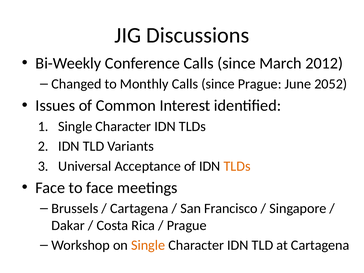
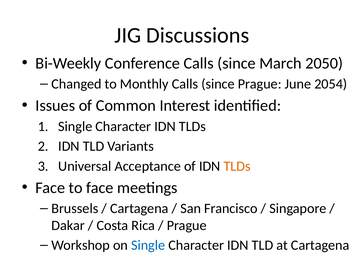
2012: 2012 -> 2050 (324, 63)
2052: 2052 -> 2054 (331, 84)
Single colour: orange -> blue (148, 245)
